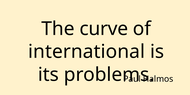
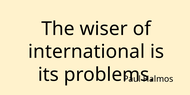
curve: curve -> wiser (104, 29)
